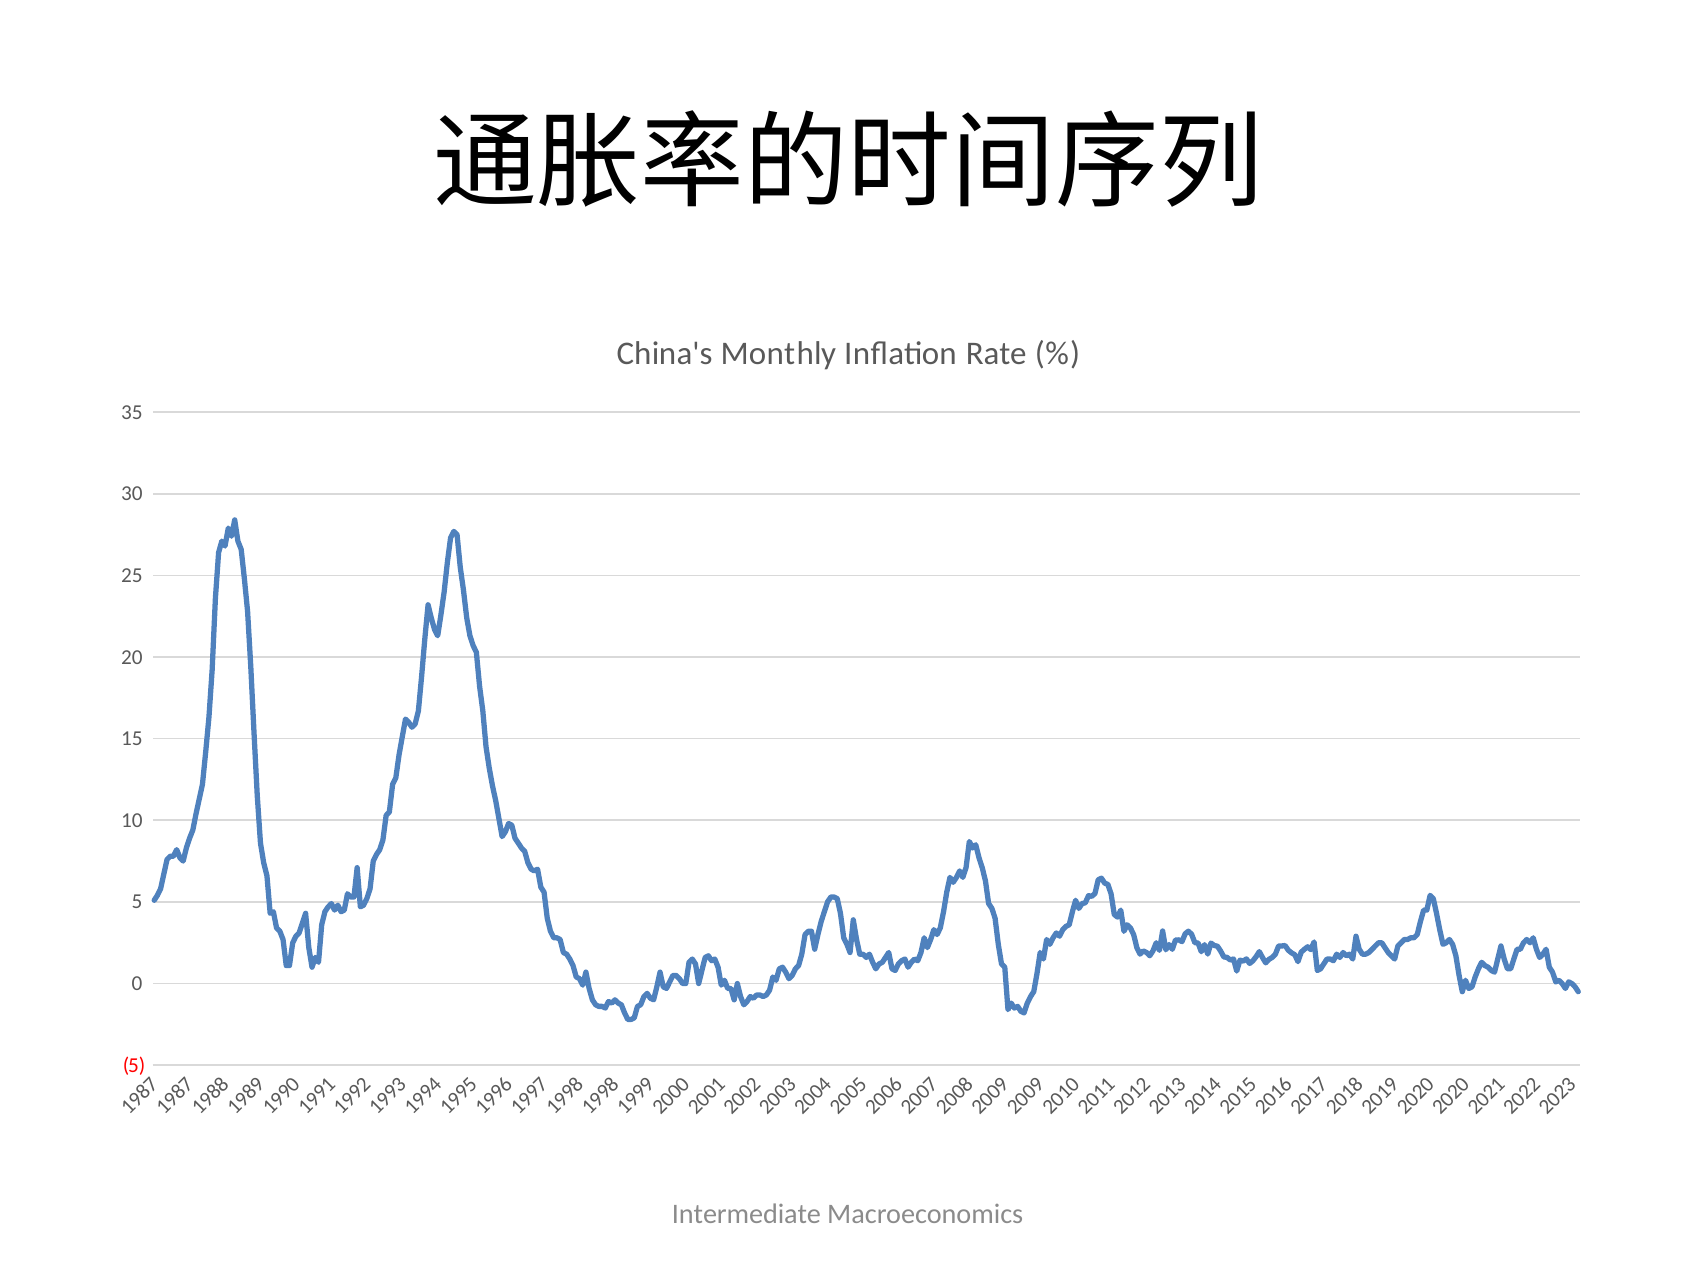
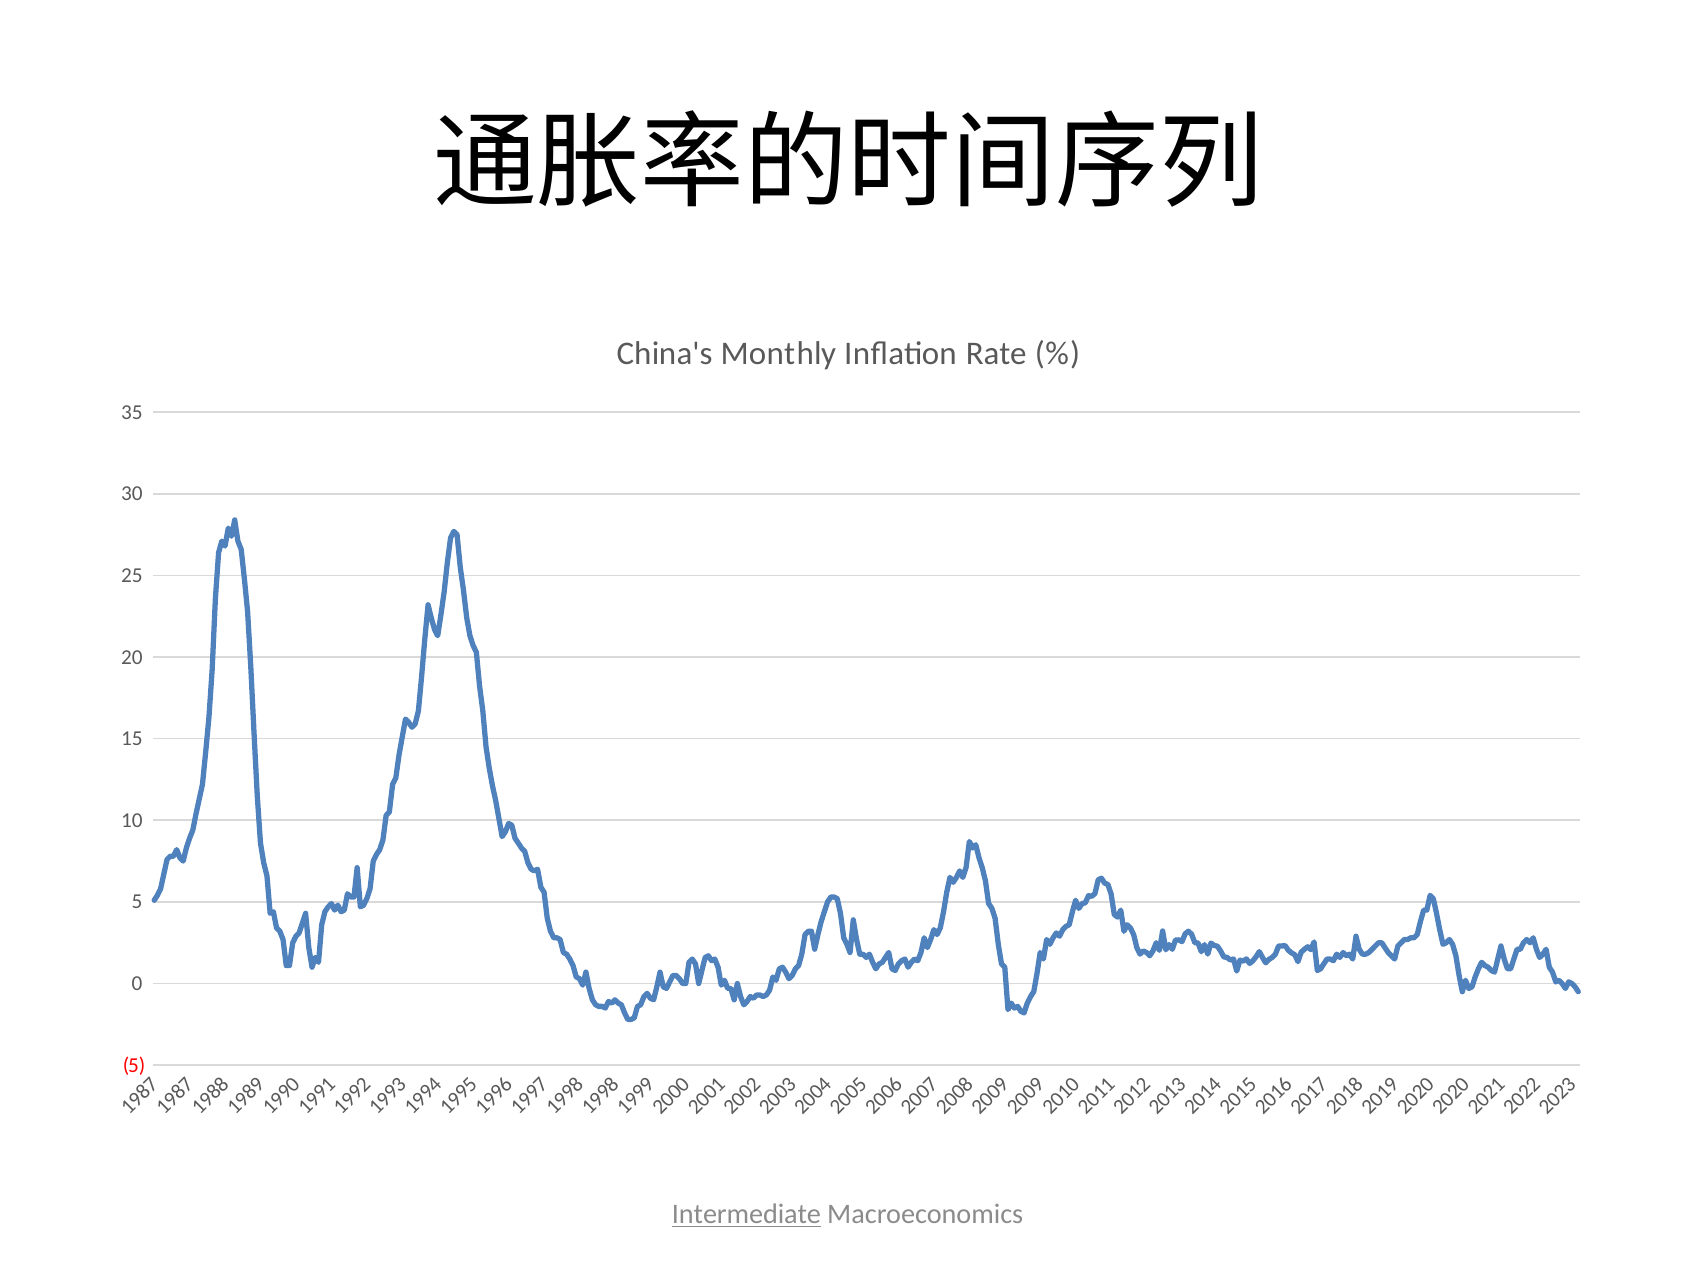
Intermediate underline: none -> present (747, 1214)
